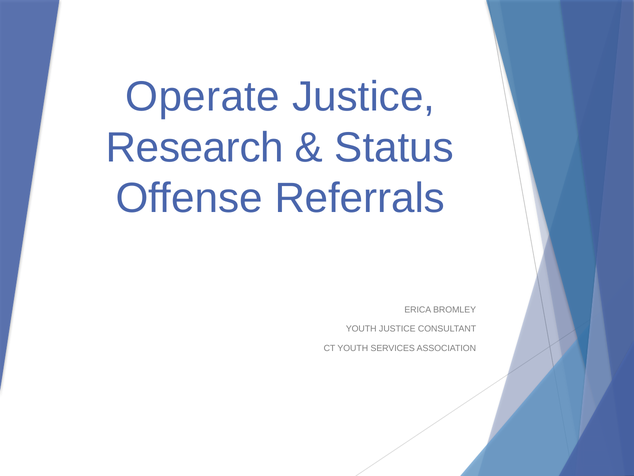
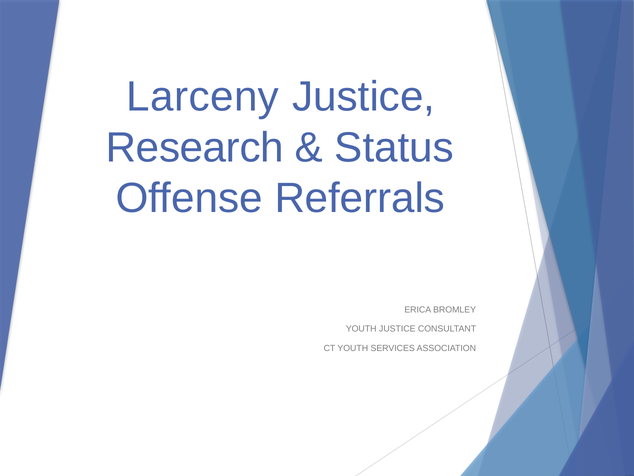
Operate: Operate -> Larceny (203, 97)
